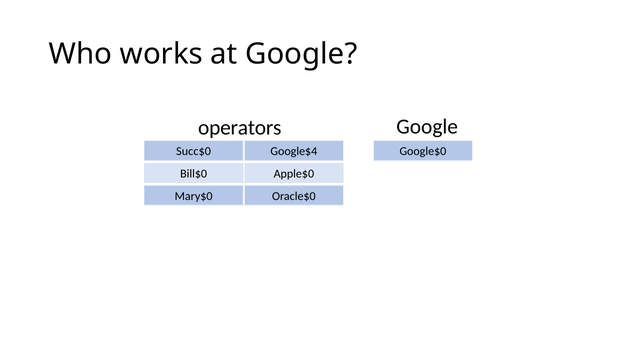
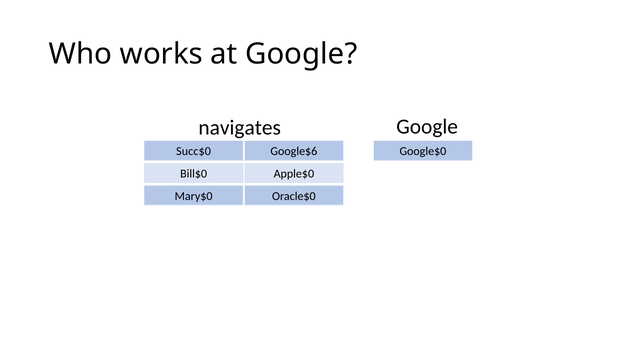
operators: operators -> navigates (240, 128)
Google$4: Google$4 -> Google$6 (294, 152)
